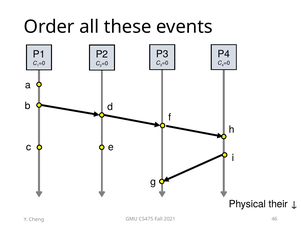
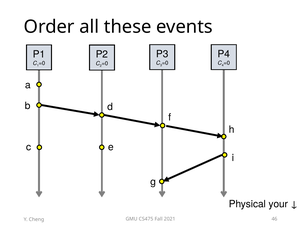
their: their -> your (278, 204)
